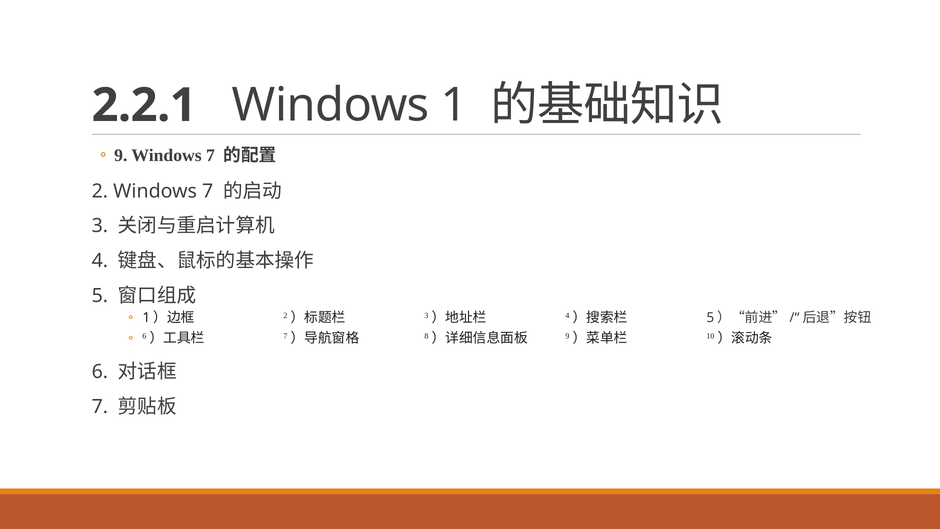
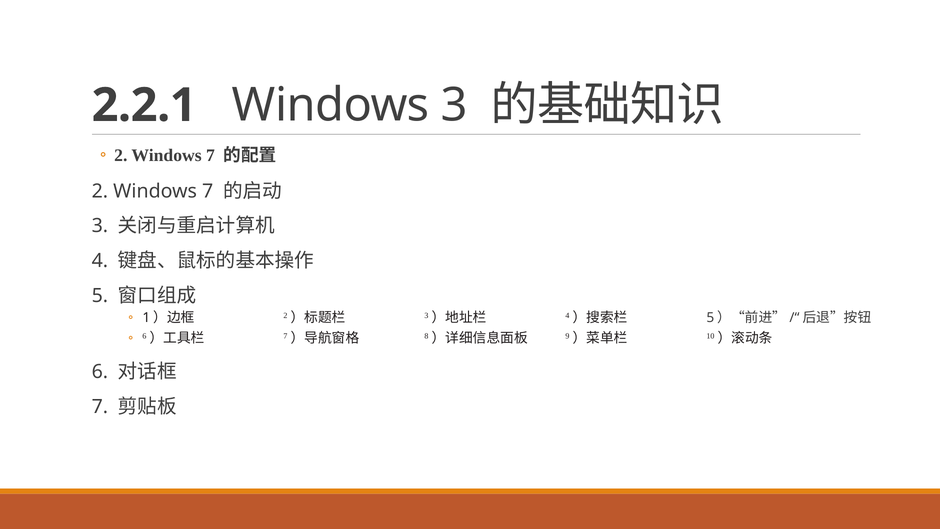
Windows 1: 1 -> 3 (454, 105)
9: 9 -> 2 (121, 155)
